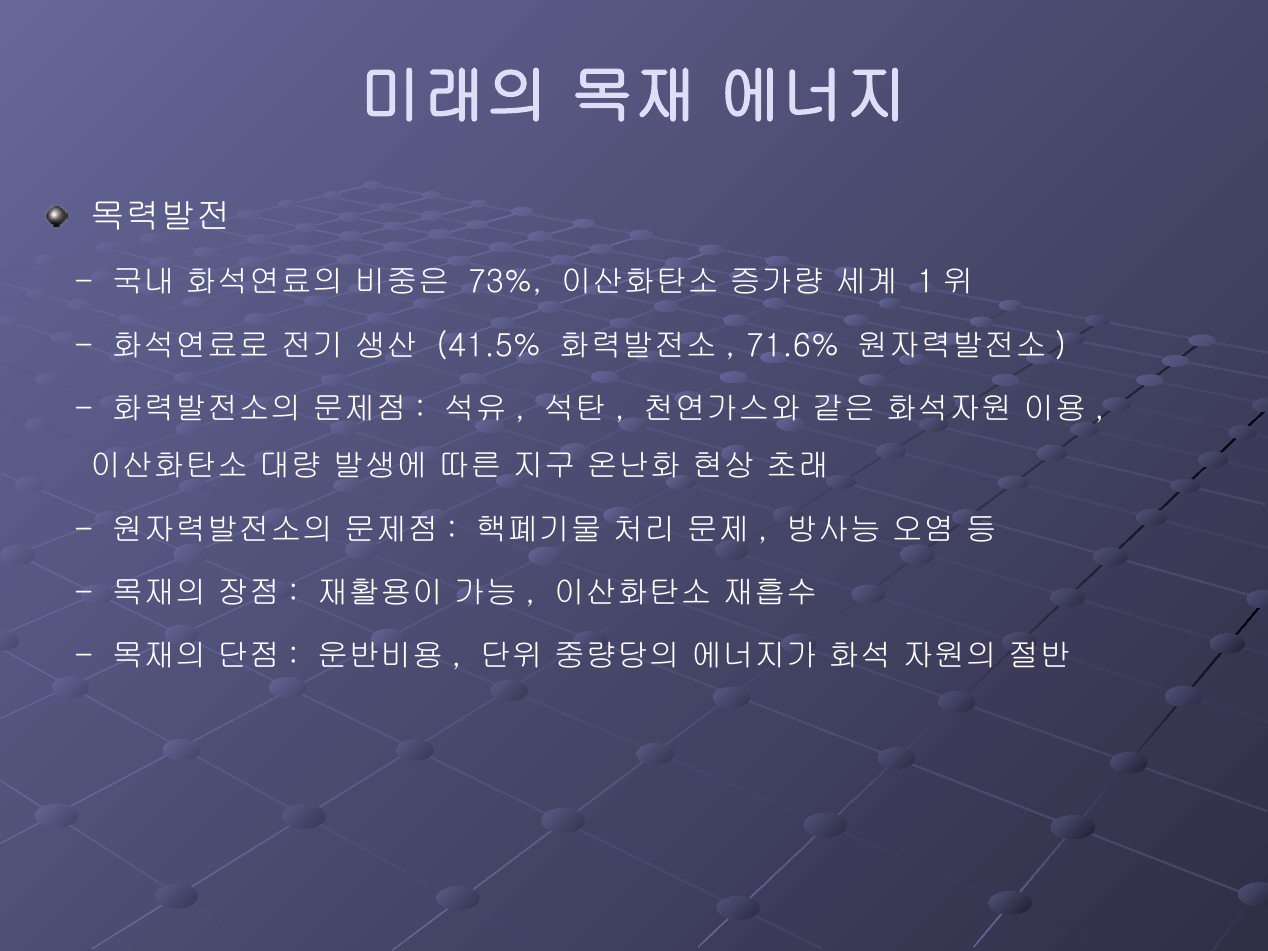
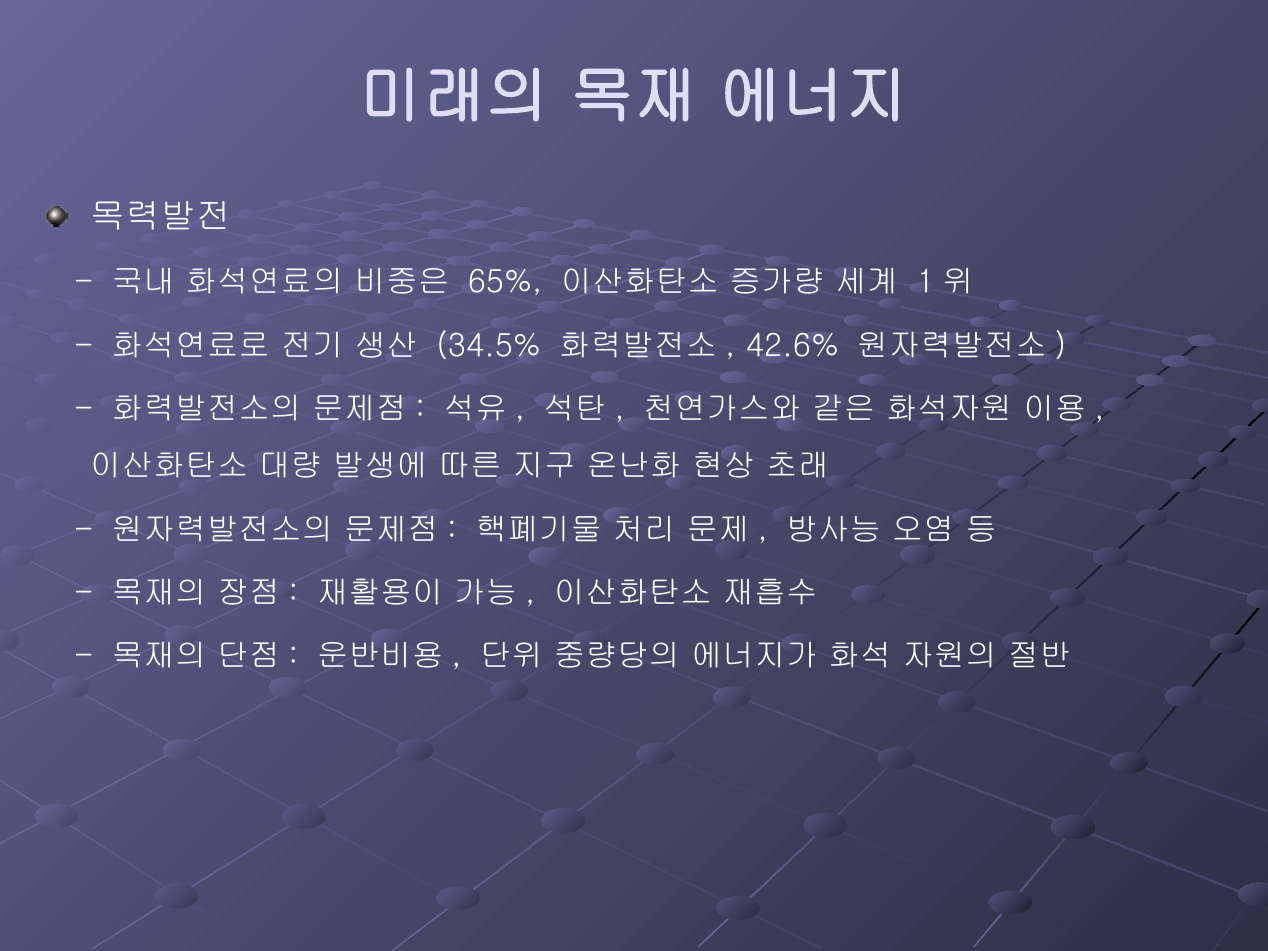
73%: 73% -> 65% (505, 282)
41.5%: 41.5% -> 34.5% (488, 346)
71.6%: 71.6% -> 42.6% (792, 346)
